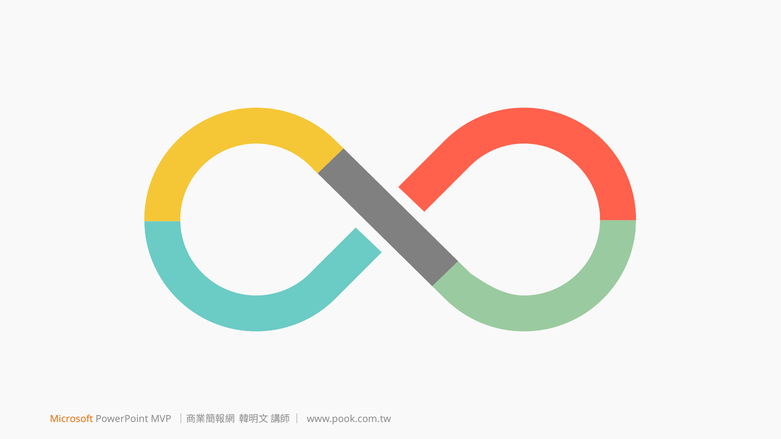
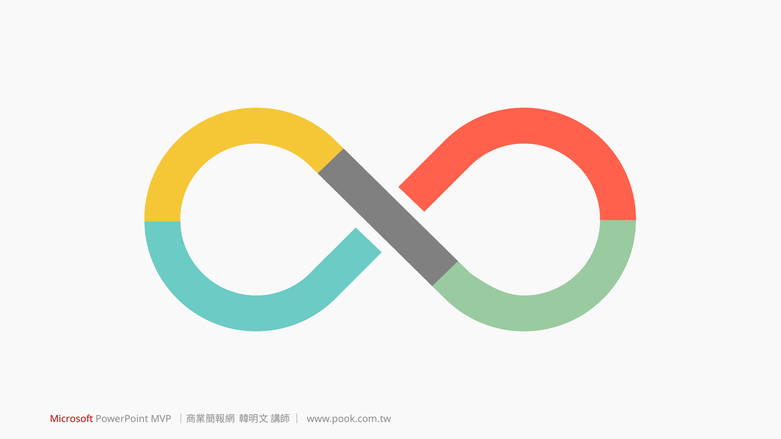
Microsoft colour: orange -> red (71, 420)
